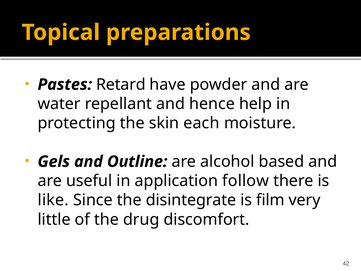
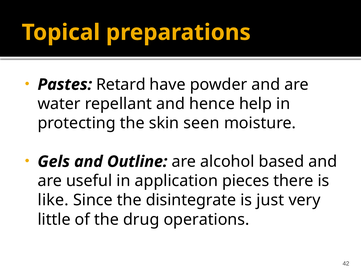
each: each -> seen (201, 123)
follow: follow -> pieces (246, 181)
film: film -> just (270, 200)
discomfort: discomfort -> operations (206, 219)
